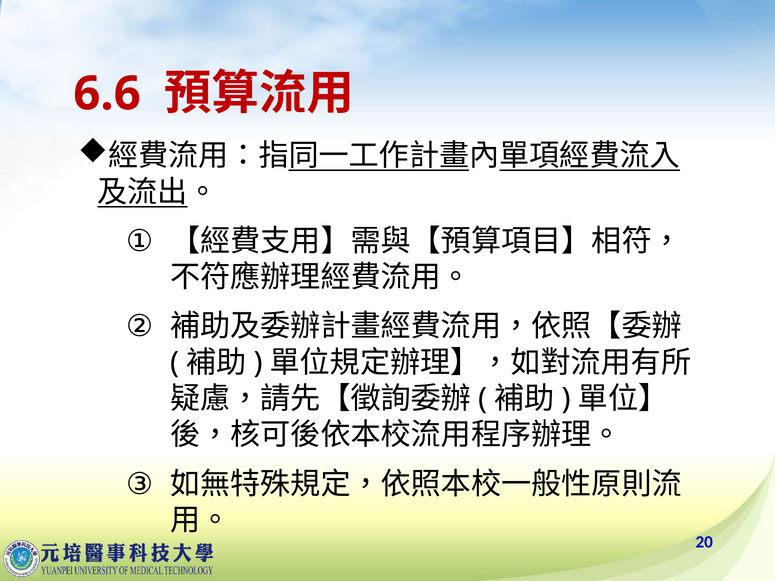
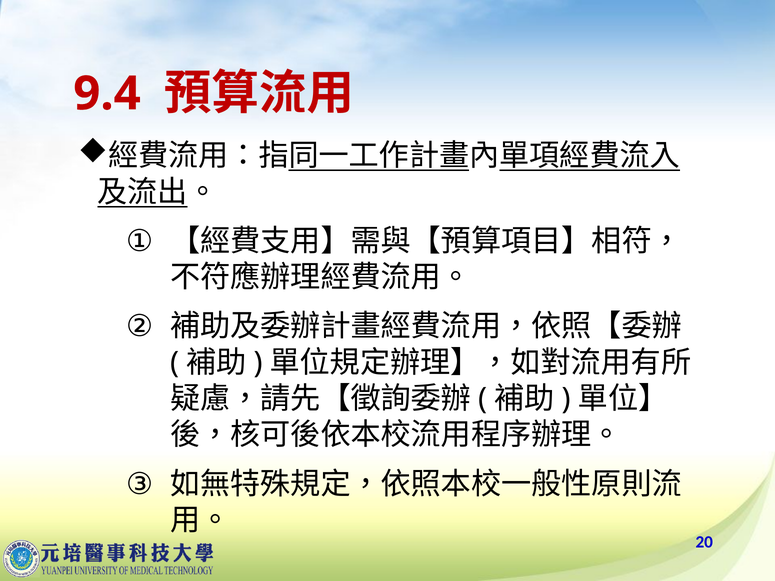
6.6: 6.6 -> 9.4 (107, 94)
